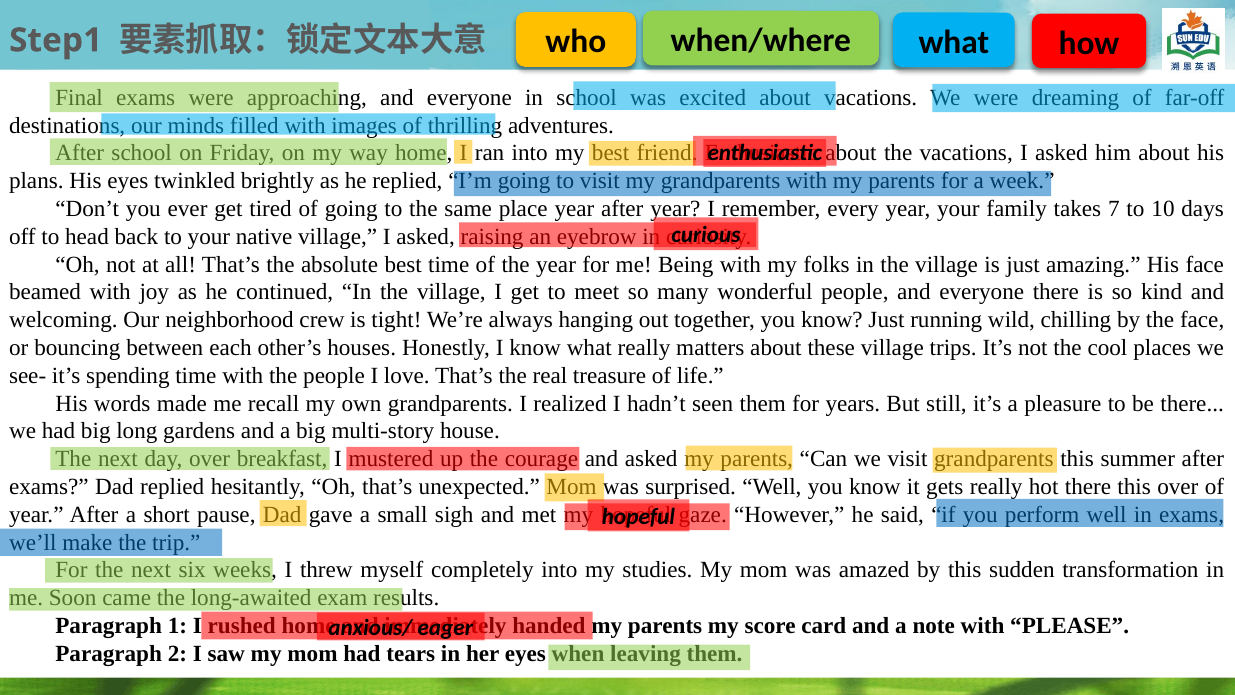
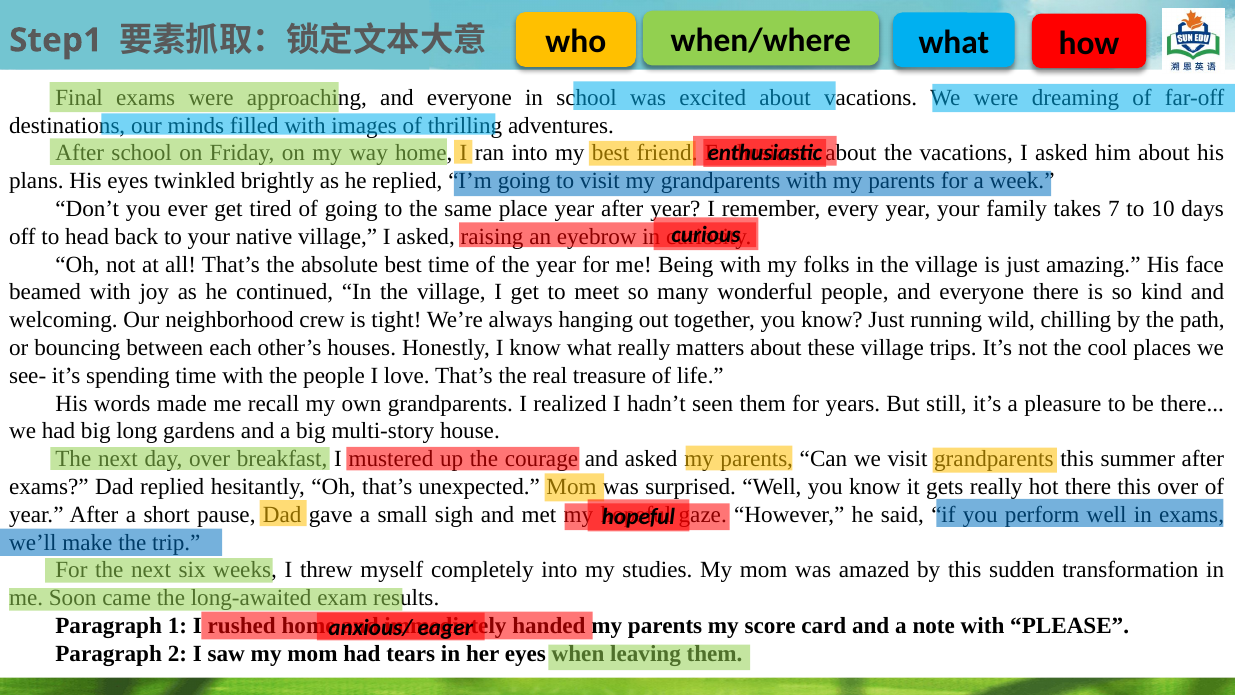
the face: face -> path (1202, 320)
